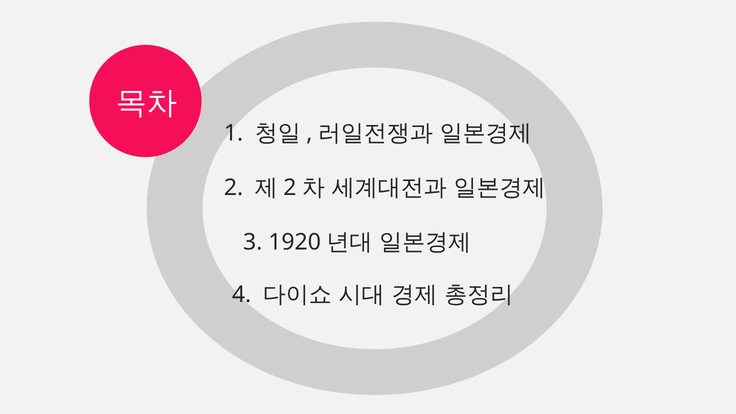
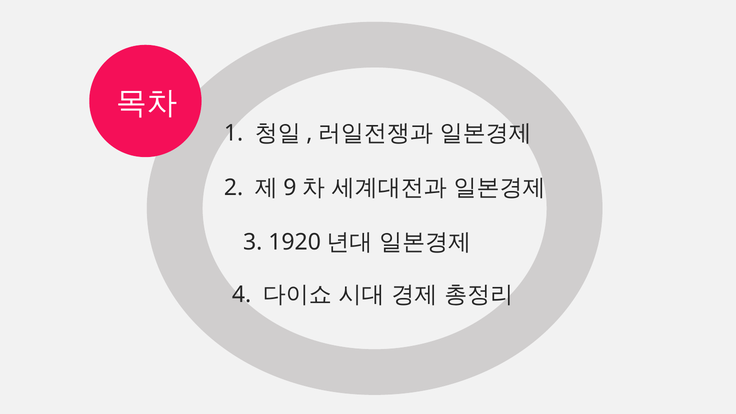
2: 2 -> 9 (290, 188)
